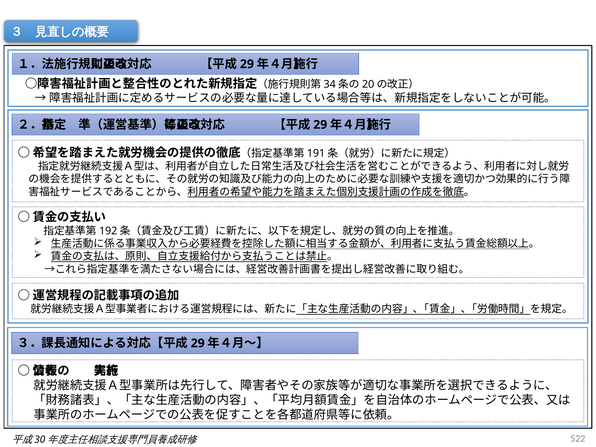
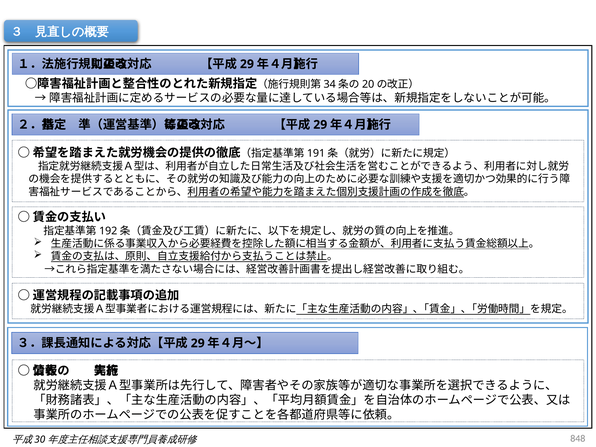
522: 522 -> 848 (578, 439)
